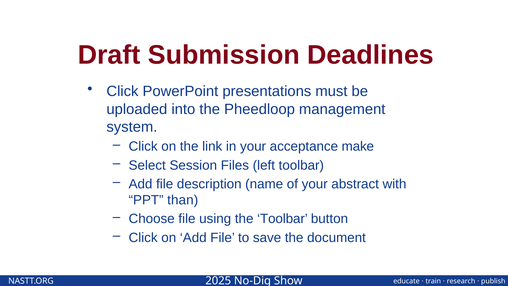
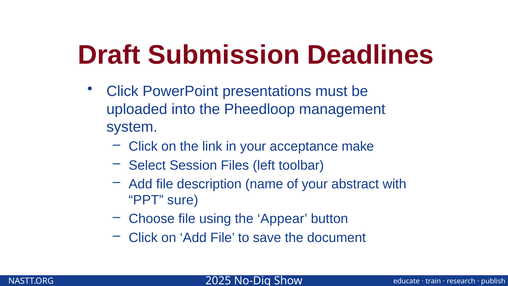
than: than -> sure (183, 200)
the Toolbar: Toolbar -> Appear (282, 219)
